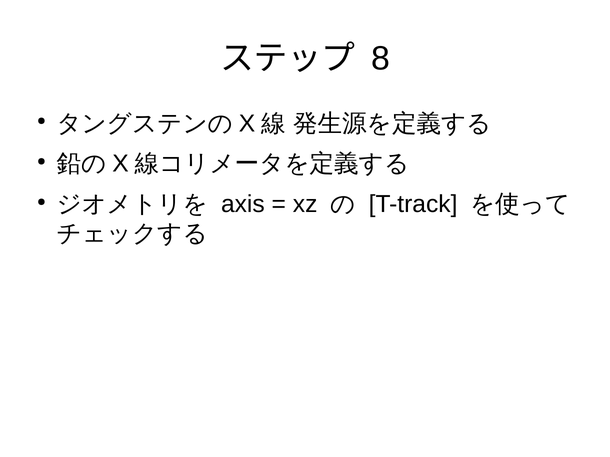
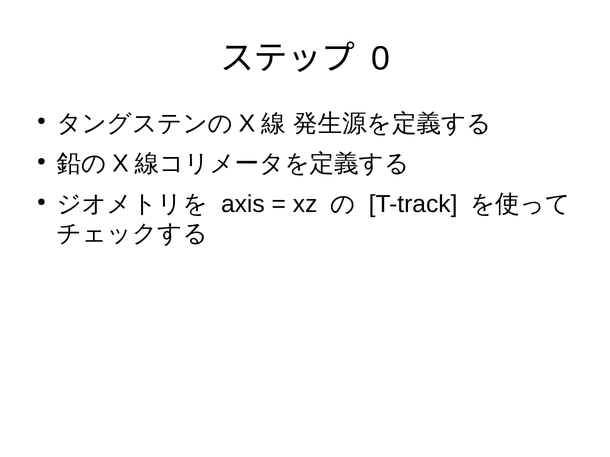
8: 8 -> 0 (380, 59)
